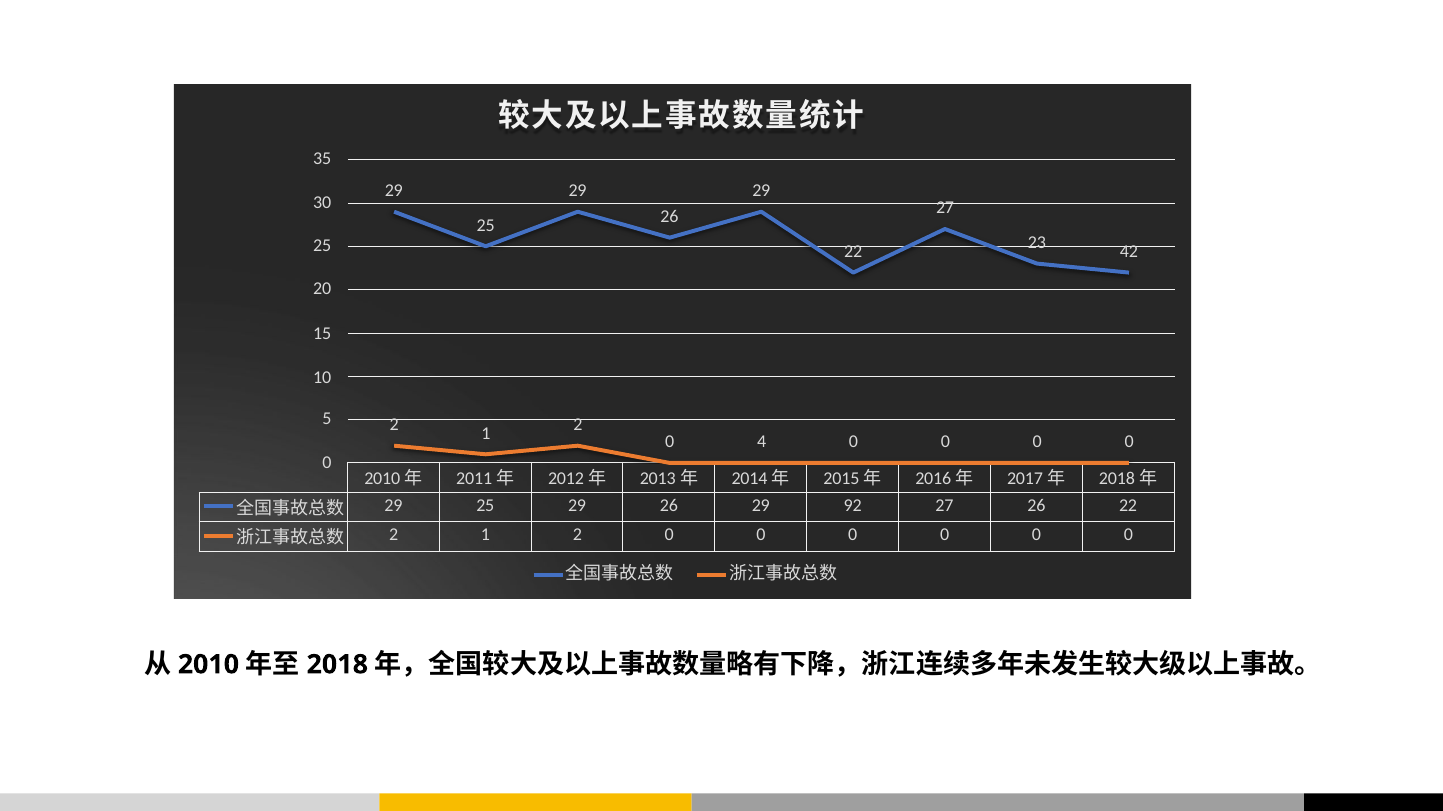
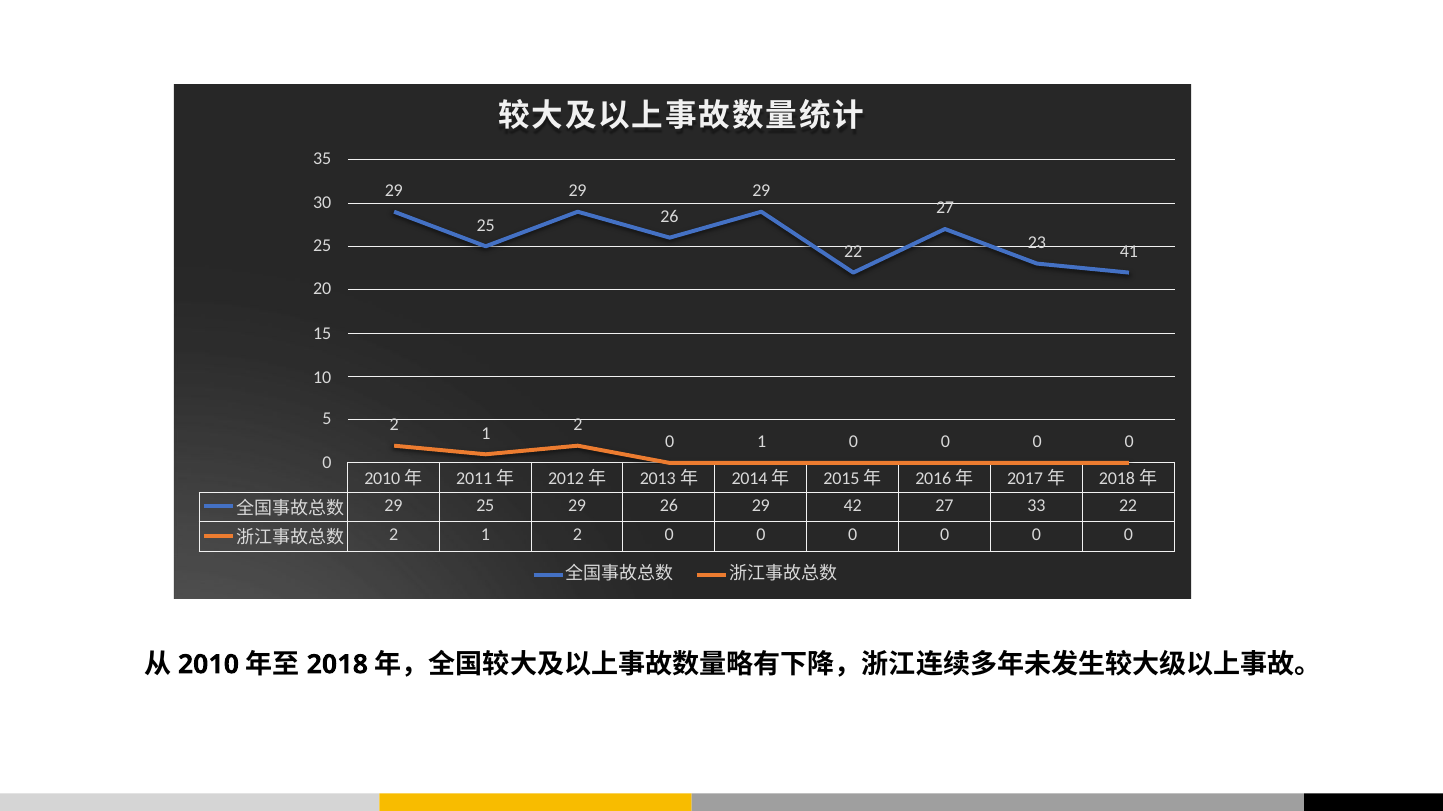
42: 42 -> 41 (1129, 251)
0 4: 4 -> 1 (762, 442)
92: 92 -> 42 (853, 506)
27 26: 26 -> 33 (1036, 506)
